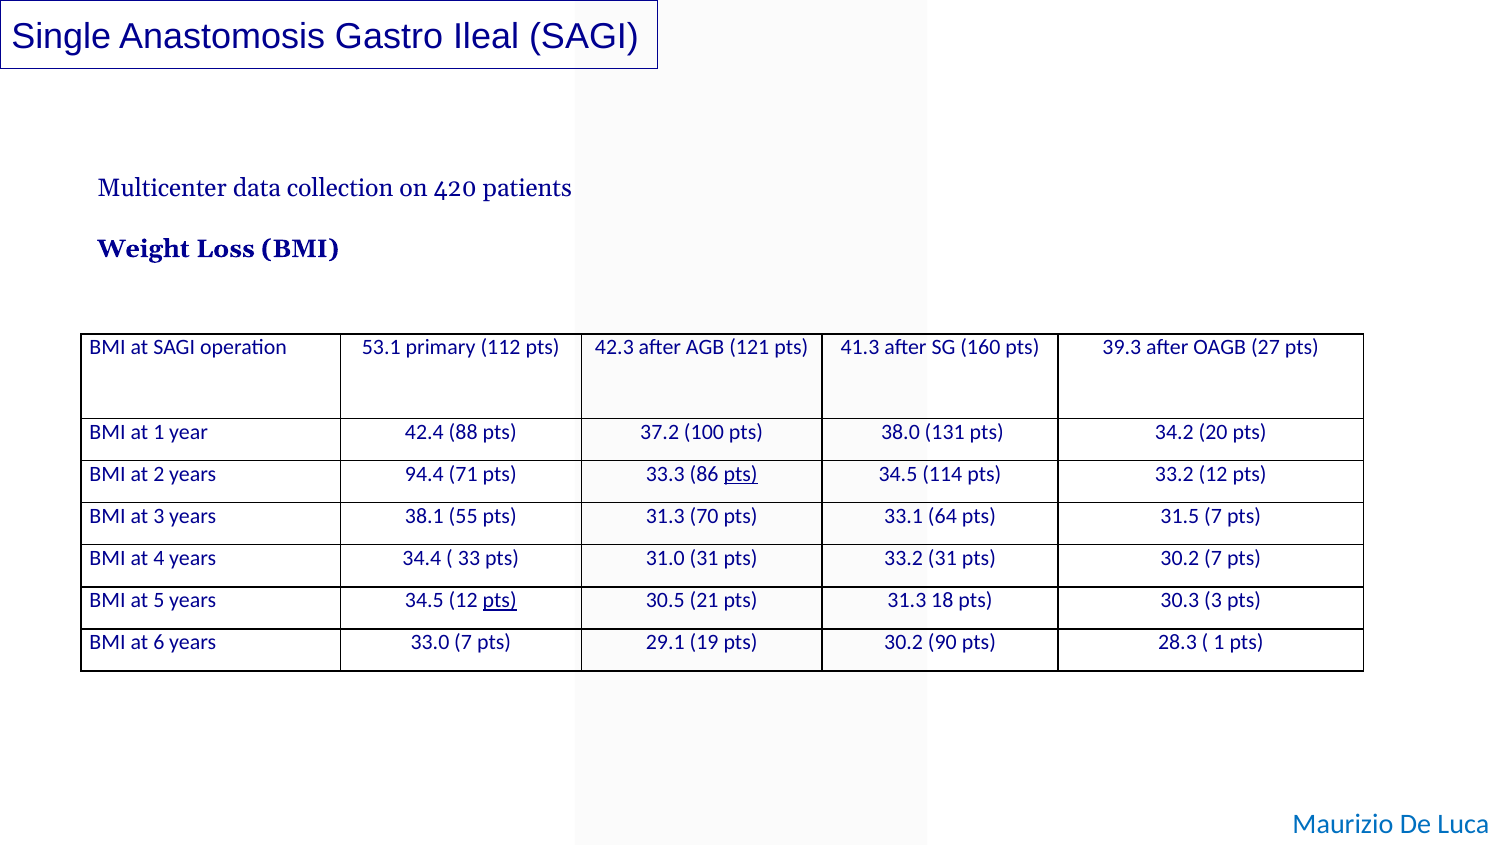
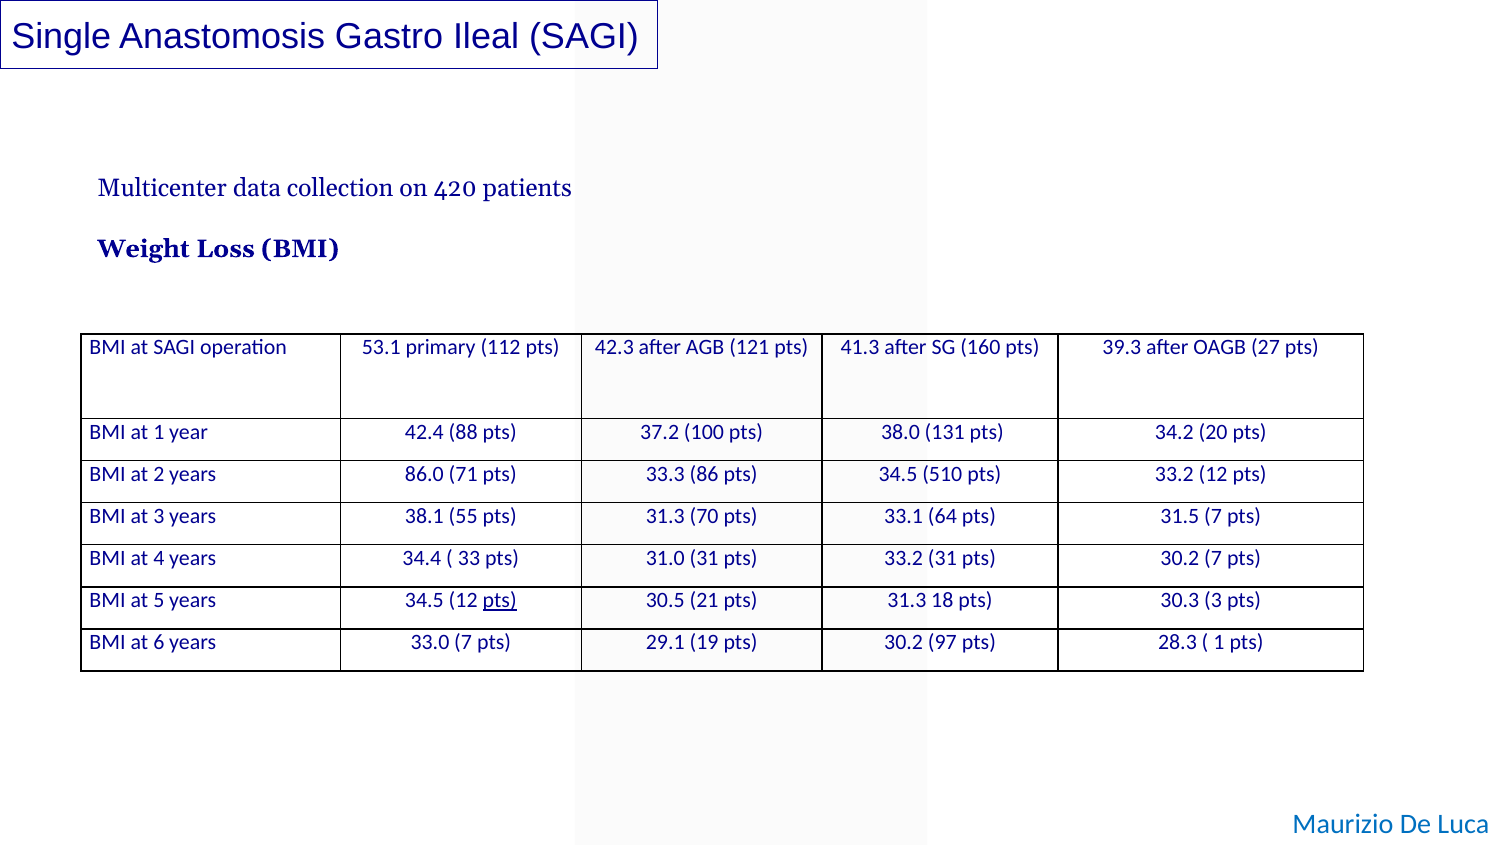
94.4: 94.4 -> 86.0 (424, 474)
pts underline: present -> none (741, 474)
114: 114 -> 510 (942, 474)
90: 90 -> 97 (942, 643)
